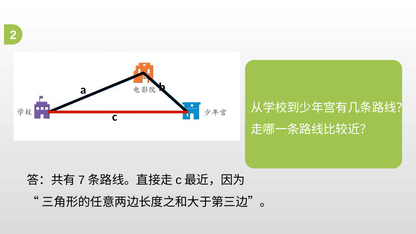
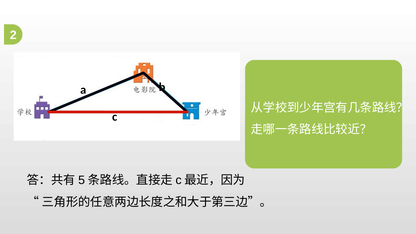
7: 7 -> 5 (82, 180)
